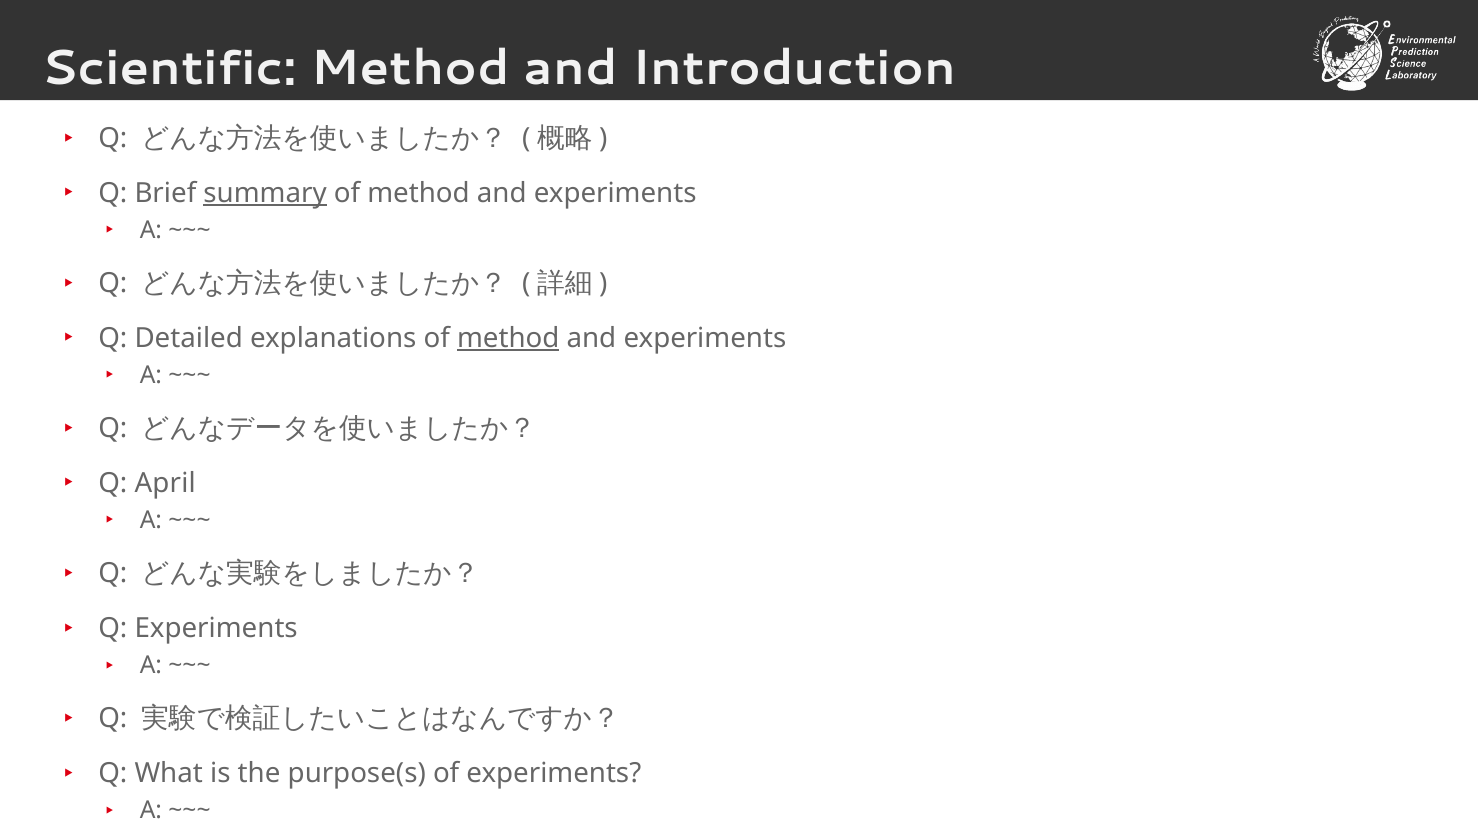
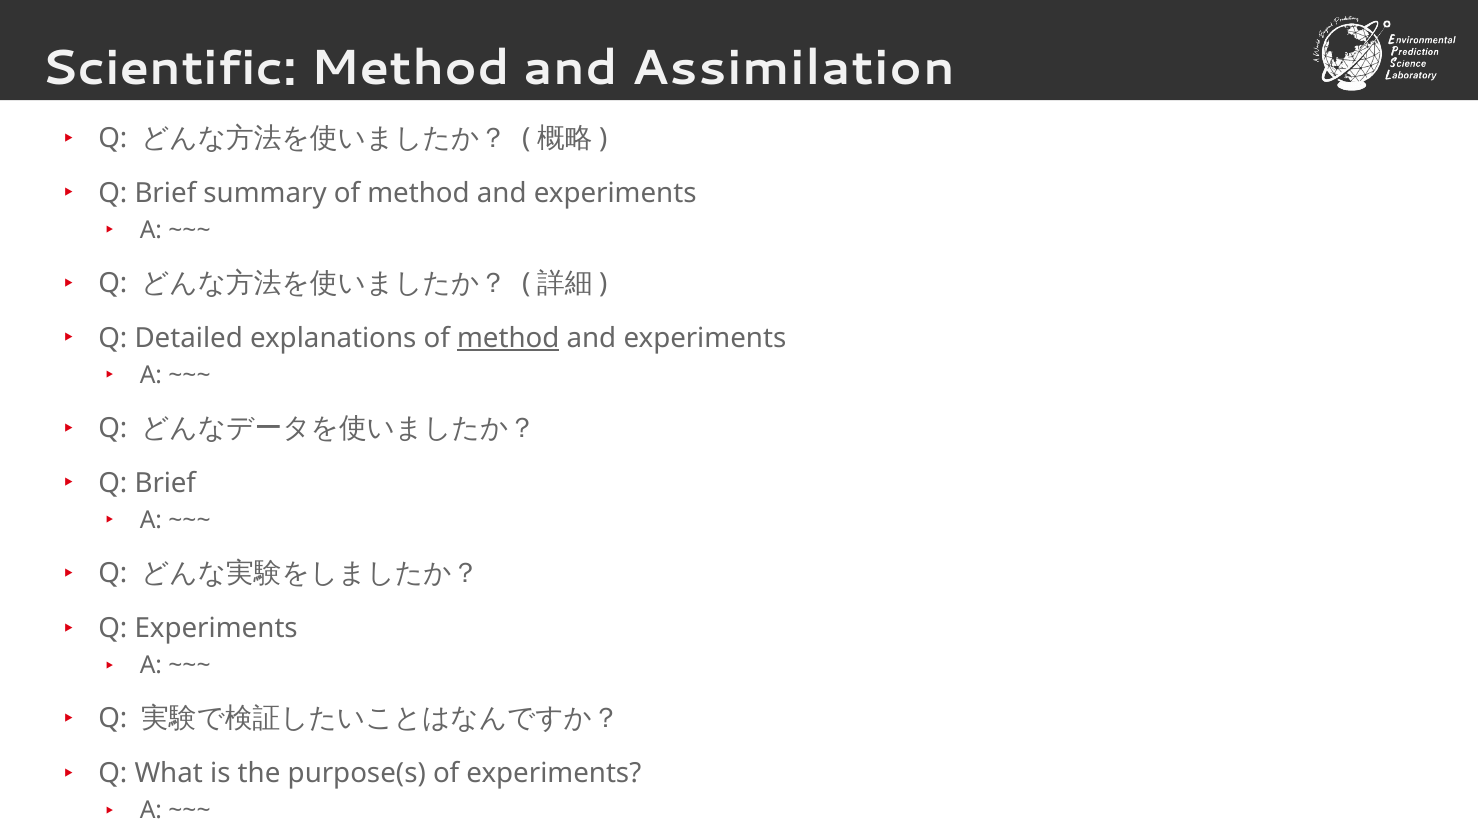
Introduction: Introduction -> Assimilation (794, 68)
summary underline: present -> none (265, 193)
April: April -> Brief (165, 483)
